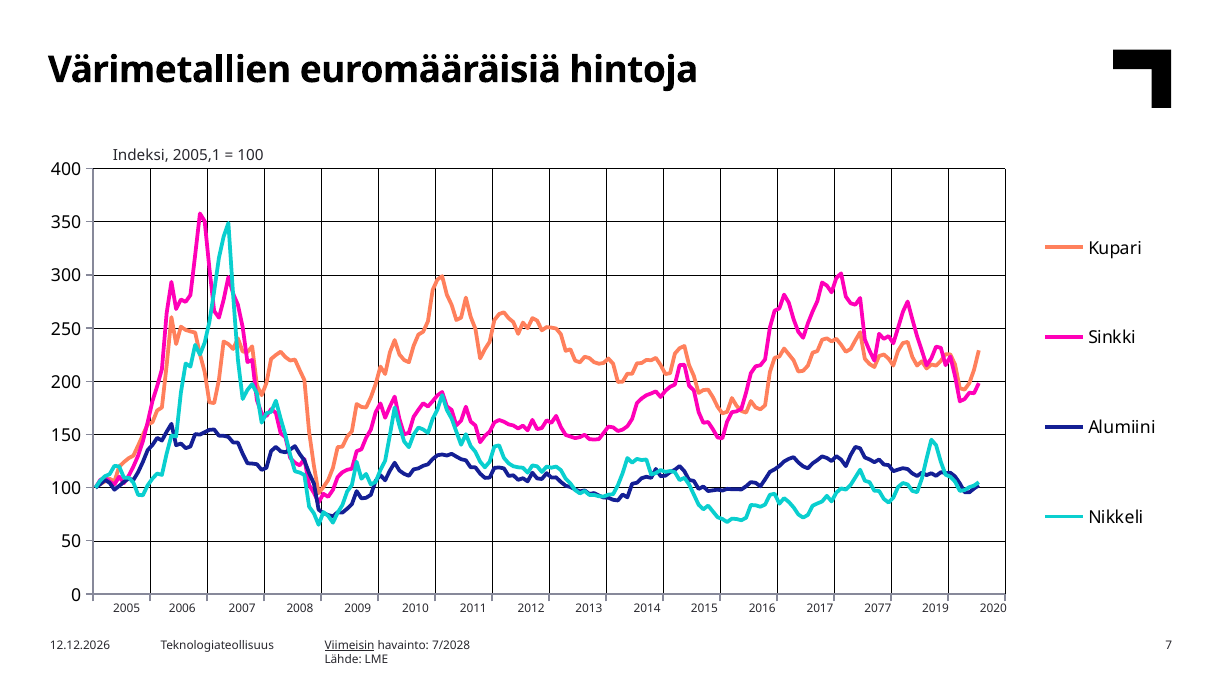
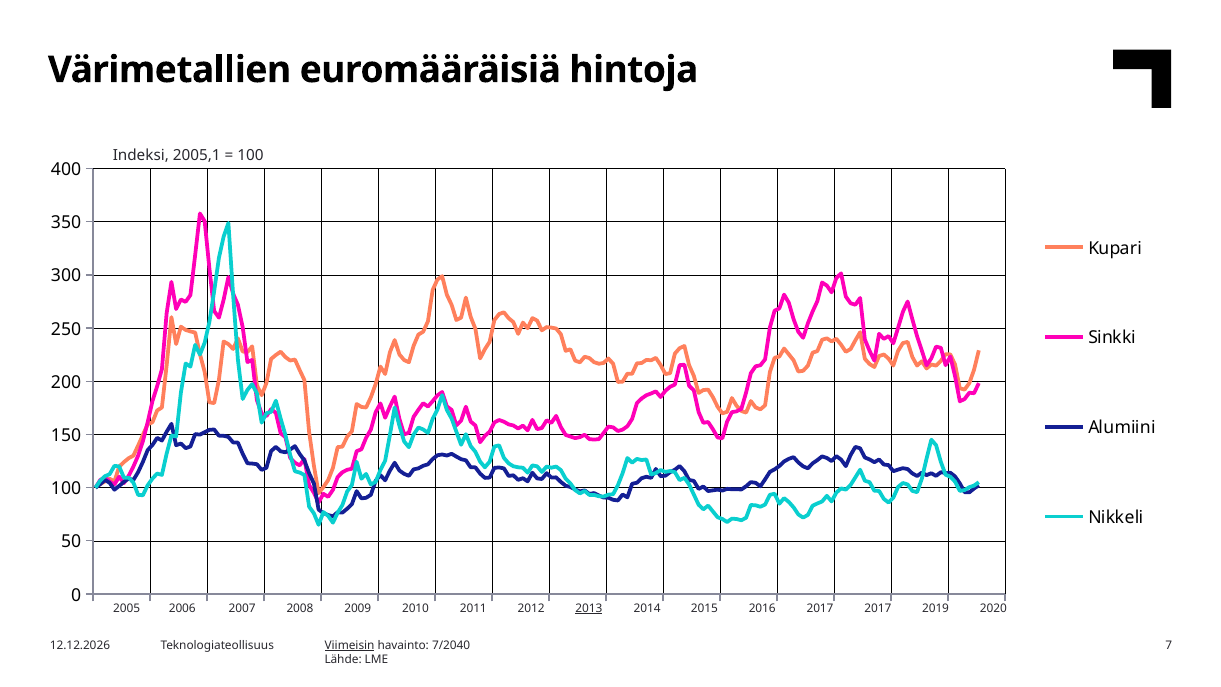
2013 underline: none -> present (589, 608)
2017 2077: 2077 -> 2017 (878, 608)
7/2028: 7/2028 -> 7/2040 (451, 645)
